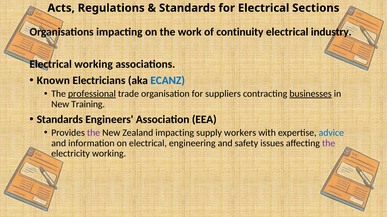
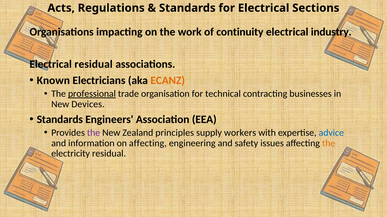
Electrical working: working -> residual (94, 64)
ECANZ colour: blue -> orange (168, 81)
suppliers: suppliers -> technical (223, 94)
businesses underline: present -> none (311, 94)
Training: Training -> Devices (88, 104)
Zealand impacting: impacting -> principles (175, 133)
on electrical: electrical -> affecting (148, 144)
the colour: purple -> orange (329, 144)
electricity working: working -> residual (109, 154)
